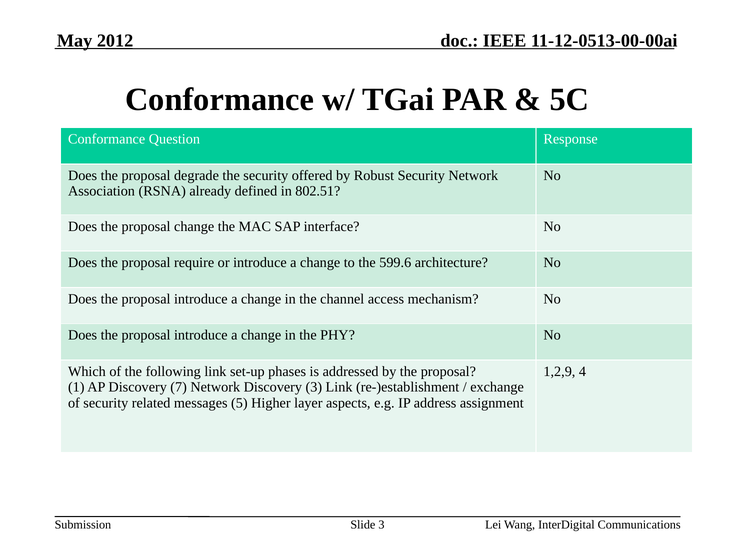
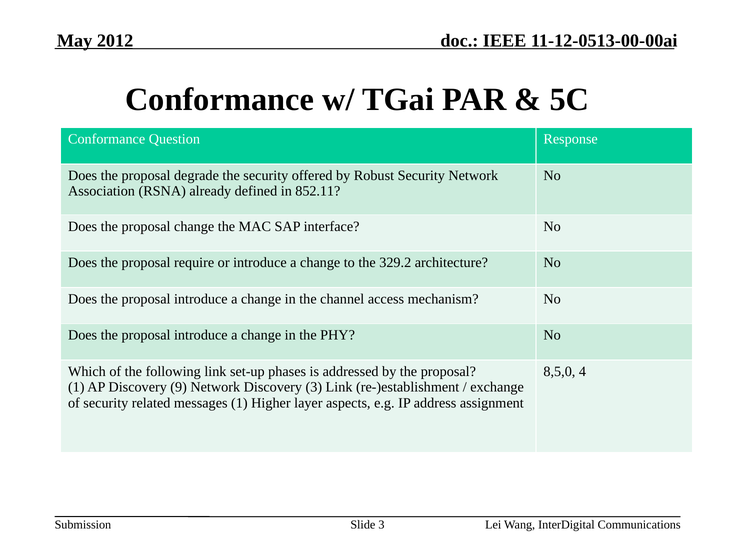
802.51: 802.51 -> 852.11 (318, 191)
599.6: 599.6 -> 329.2 (395, 263)
1,2,9: 1,2,9 -> 8,5,0 (559, 371)
7: 7 -> 9 (179, 387)
messages 5: 5 -> 1 (239, 403)
